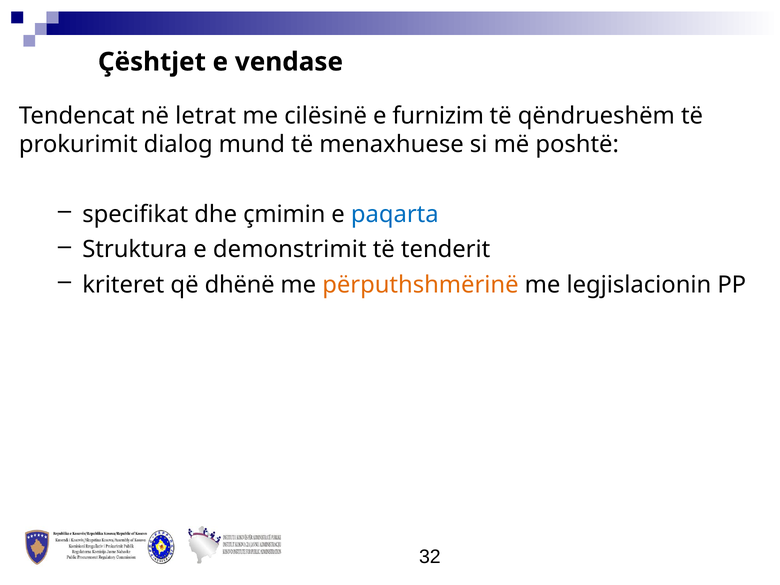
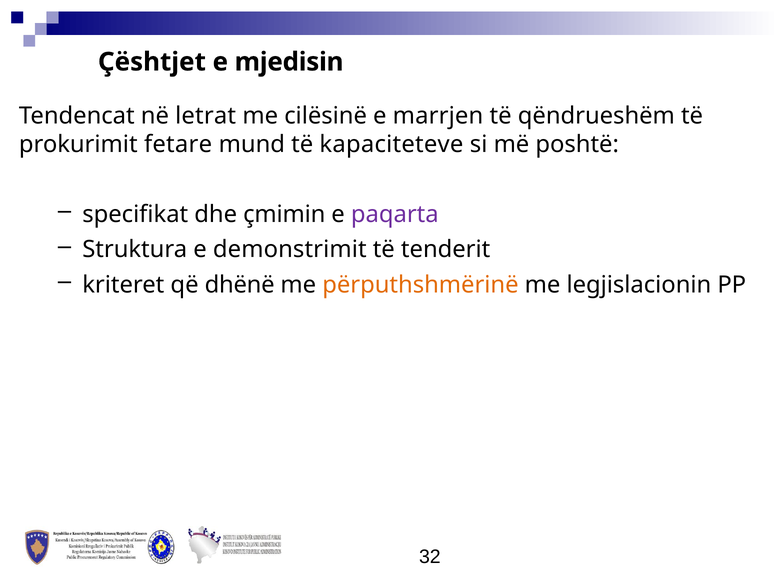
vendase: vendase -> mjedisin (289, 62)
furnizim: furnizim -> marrjen (438, 116)
dialog: dialog -> fetare (178, 144)
menaxhuese: menaxhuese -> kapaciteteve (391, 144)
paqarta colour: blue -> purple (395, 215)
